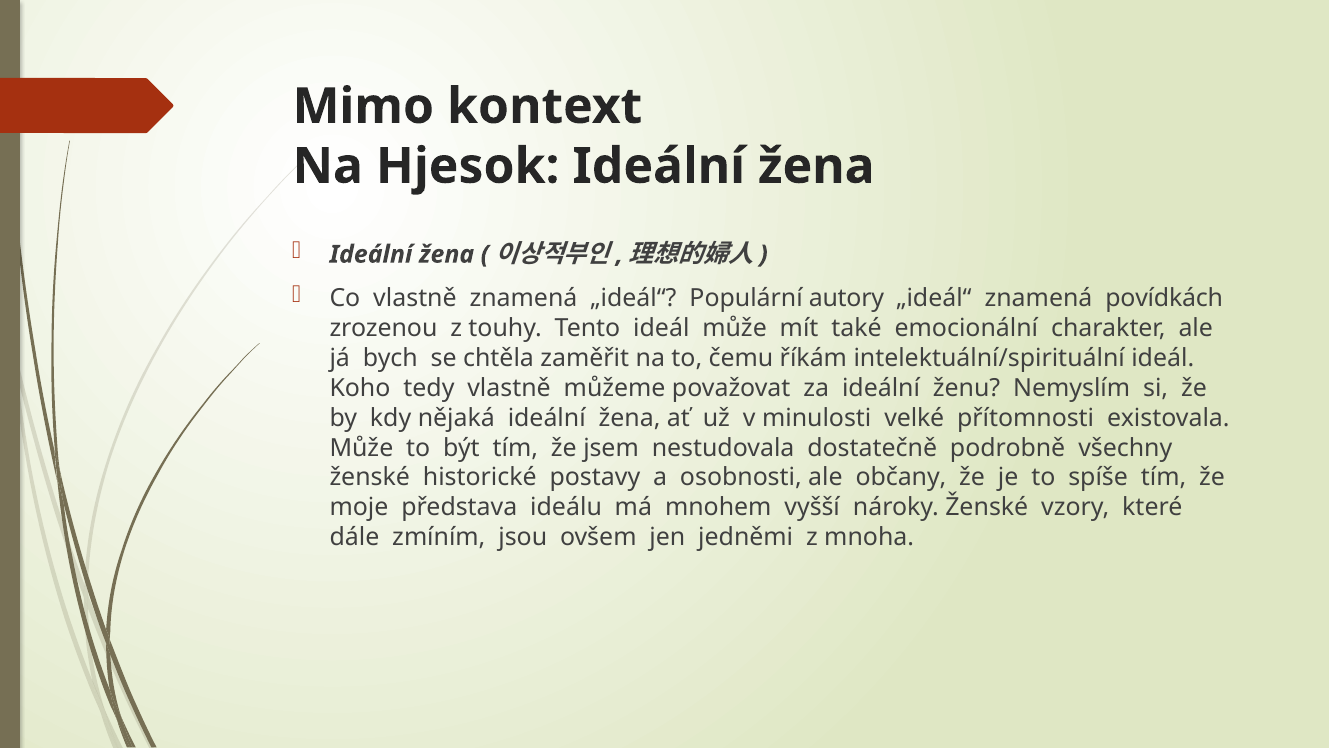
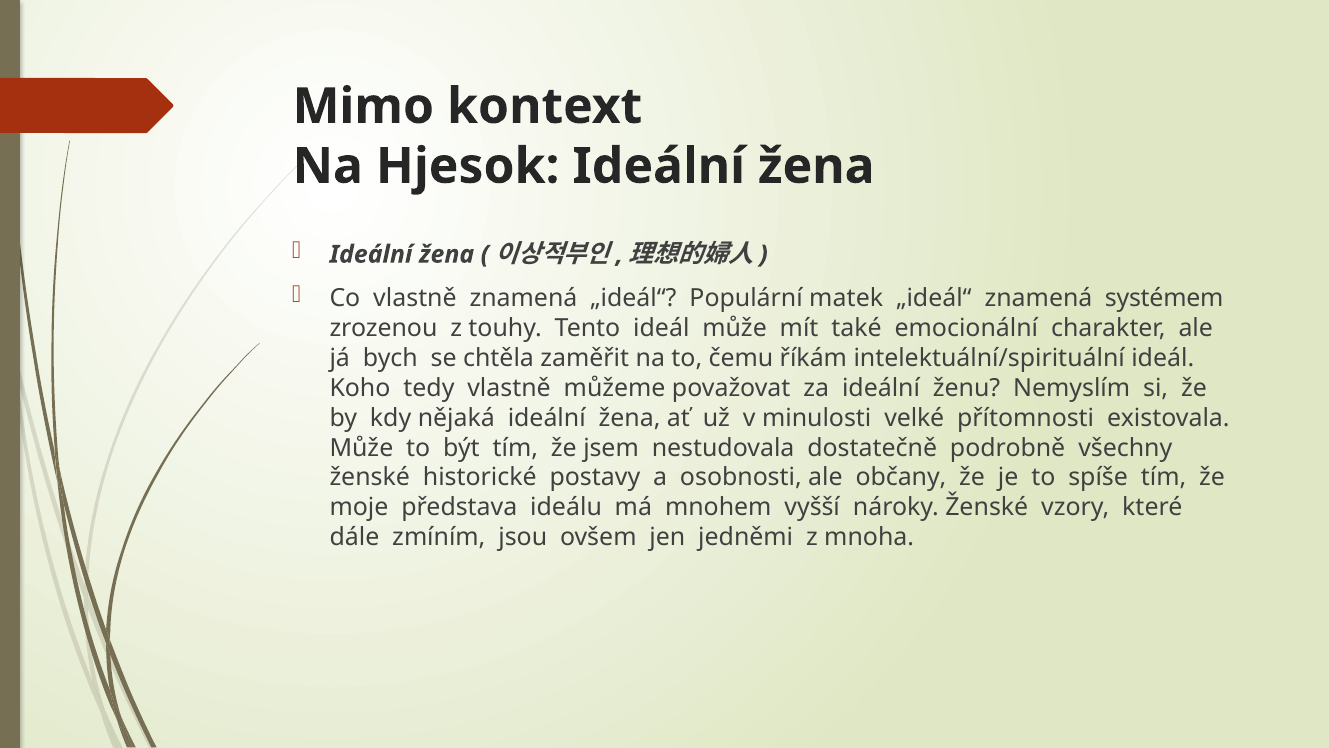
autory: autory -> matek (846, 298)
povídkách: povídkách -> systémem (1164, 298)
